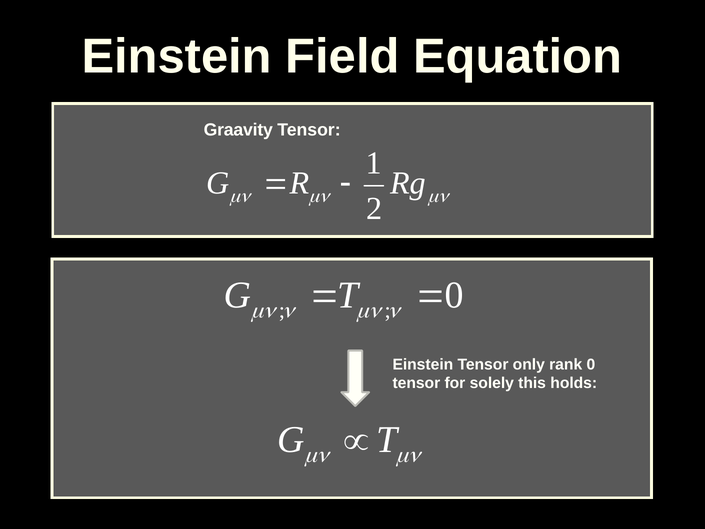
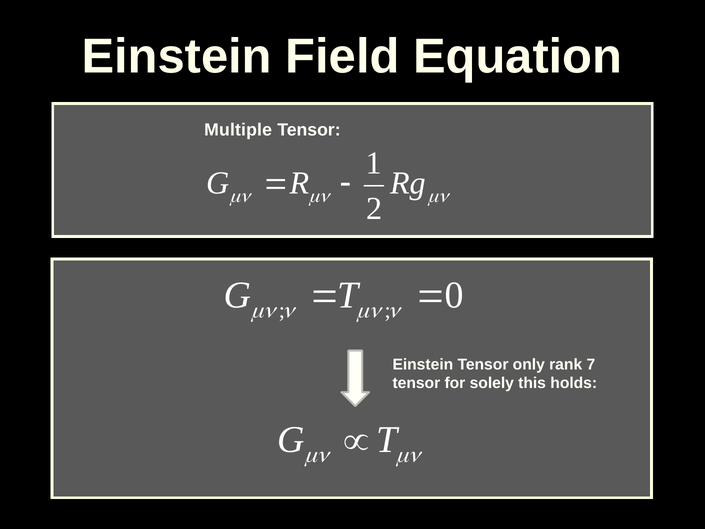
Graavity: Graavity -> Multiple (238, 130)
rank 0: 0 -> 7 (591, 364)
